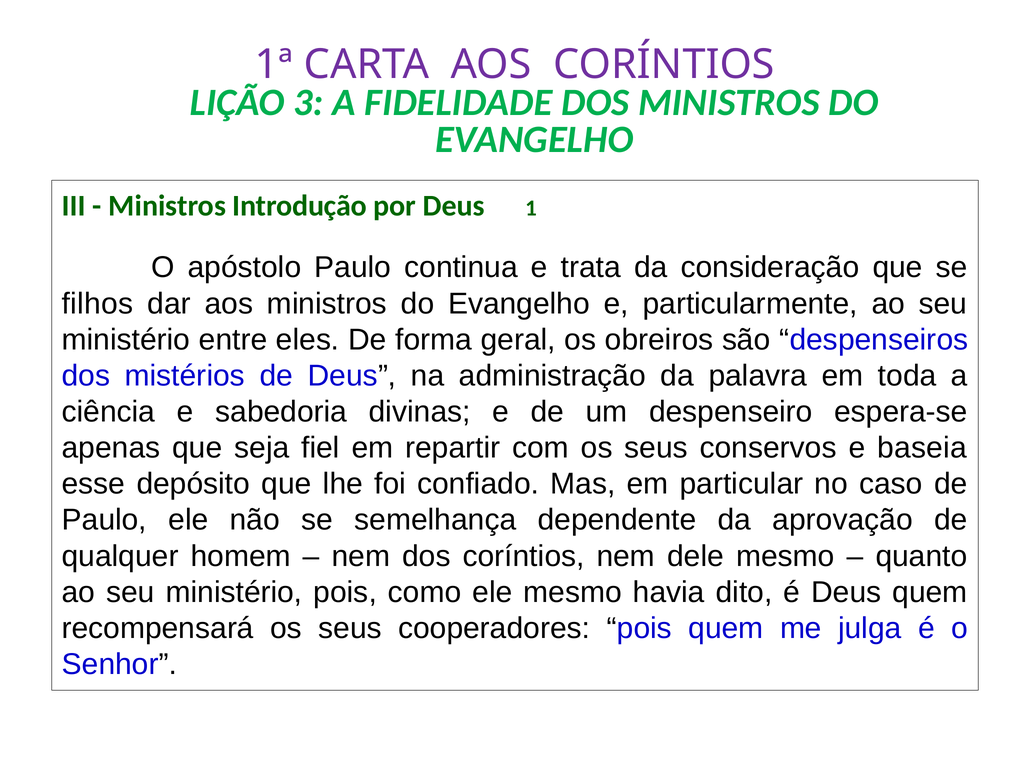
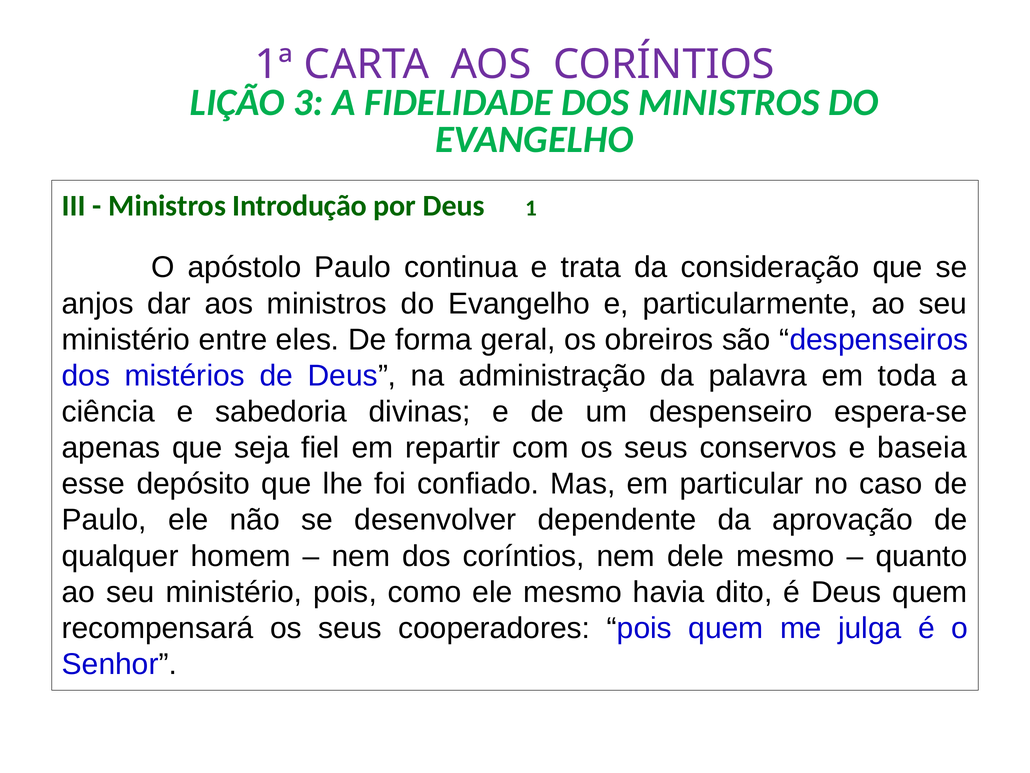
filhos: filhos -> anjos (98, 303)
semelhança: semelhança -> desenvolver (435, 520)
